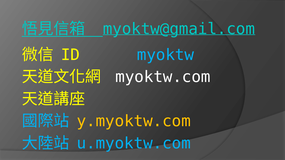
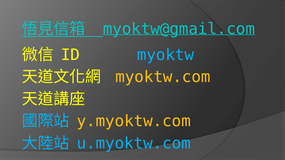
myoktw.com colour: white -> yellow (163, 77)
